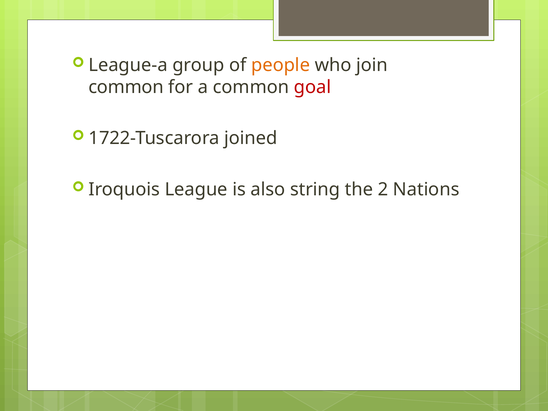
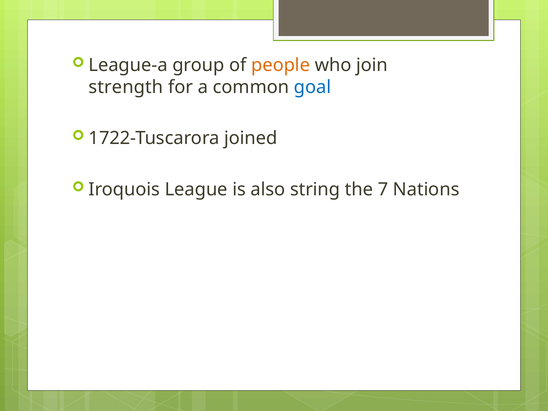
common: common -> strength (126, 87)
goal colour: red -> blue (313, 87)
2: 2 -> 7 (383, 189)
